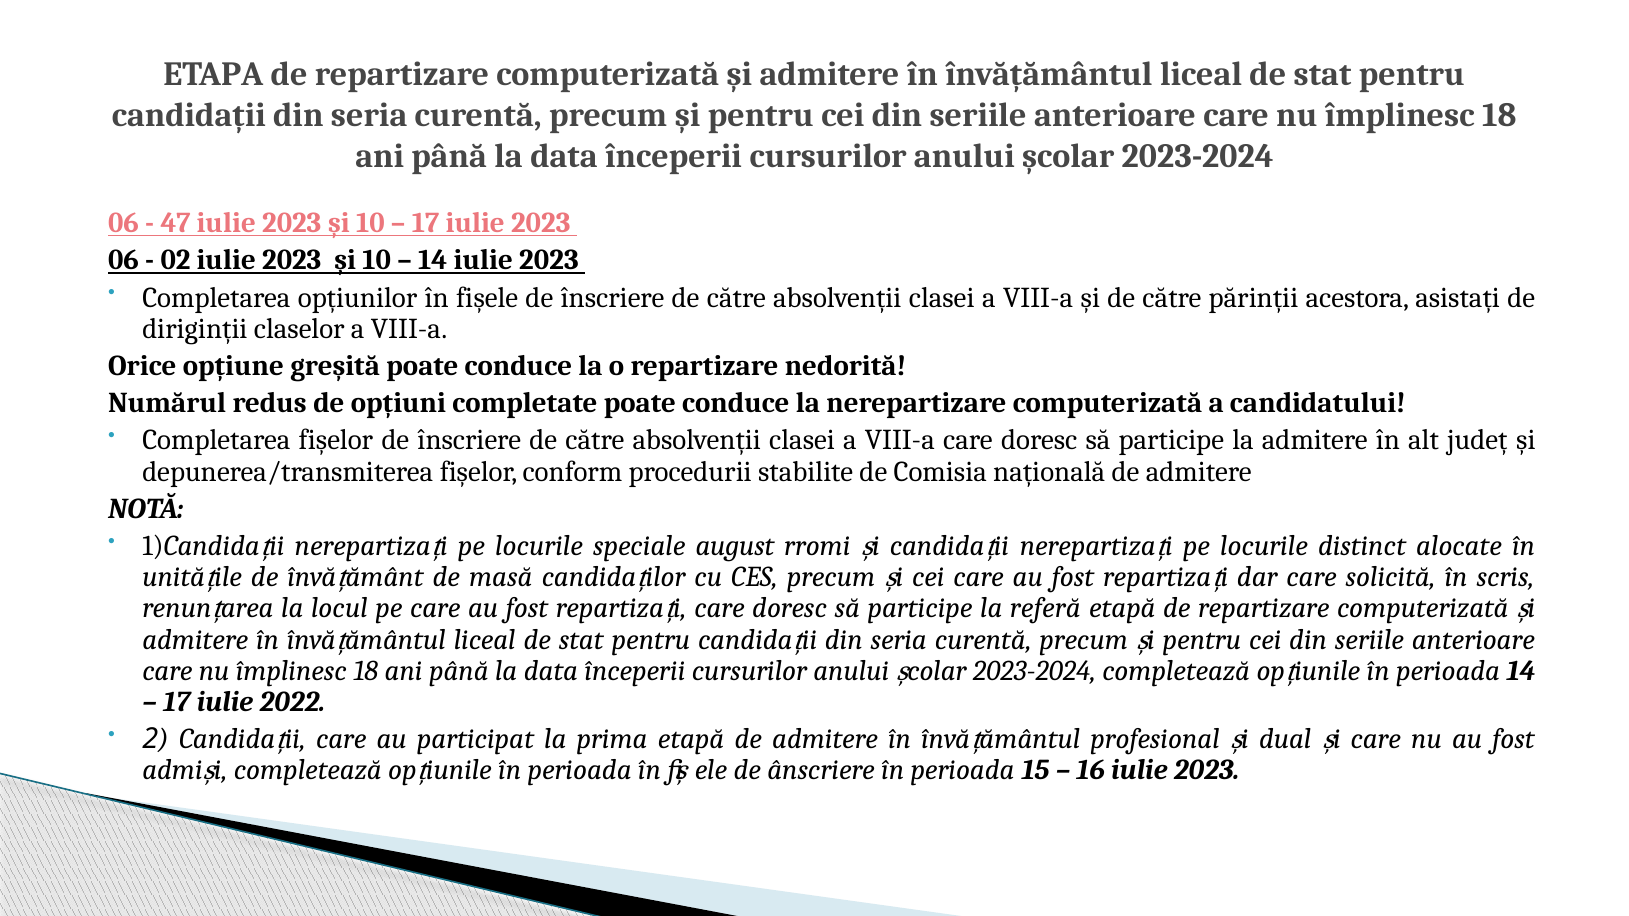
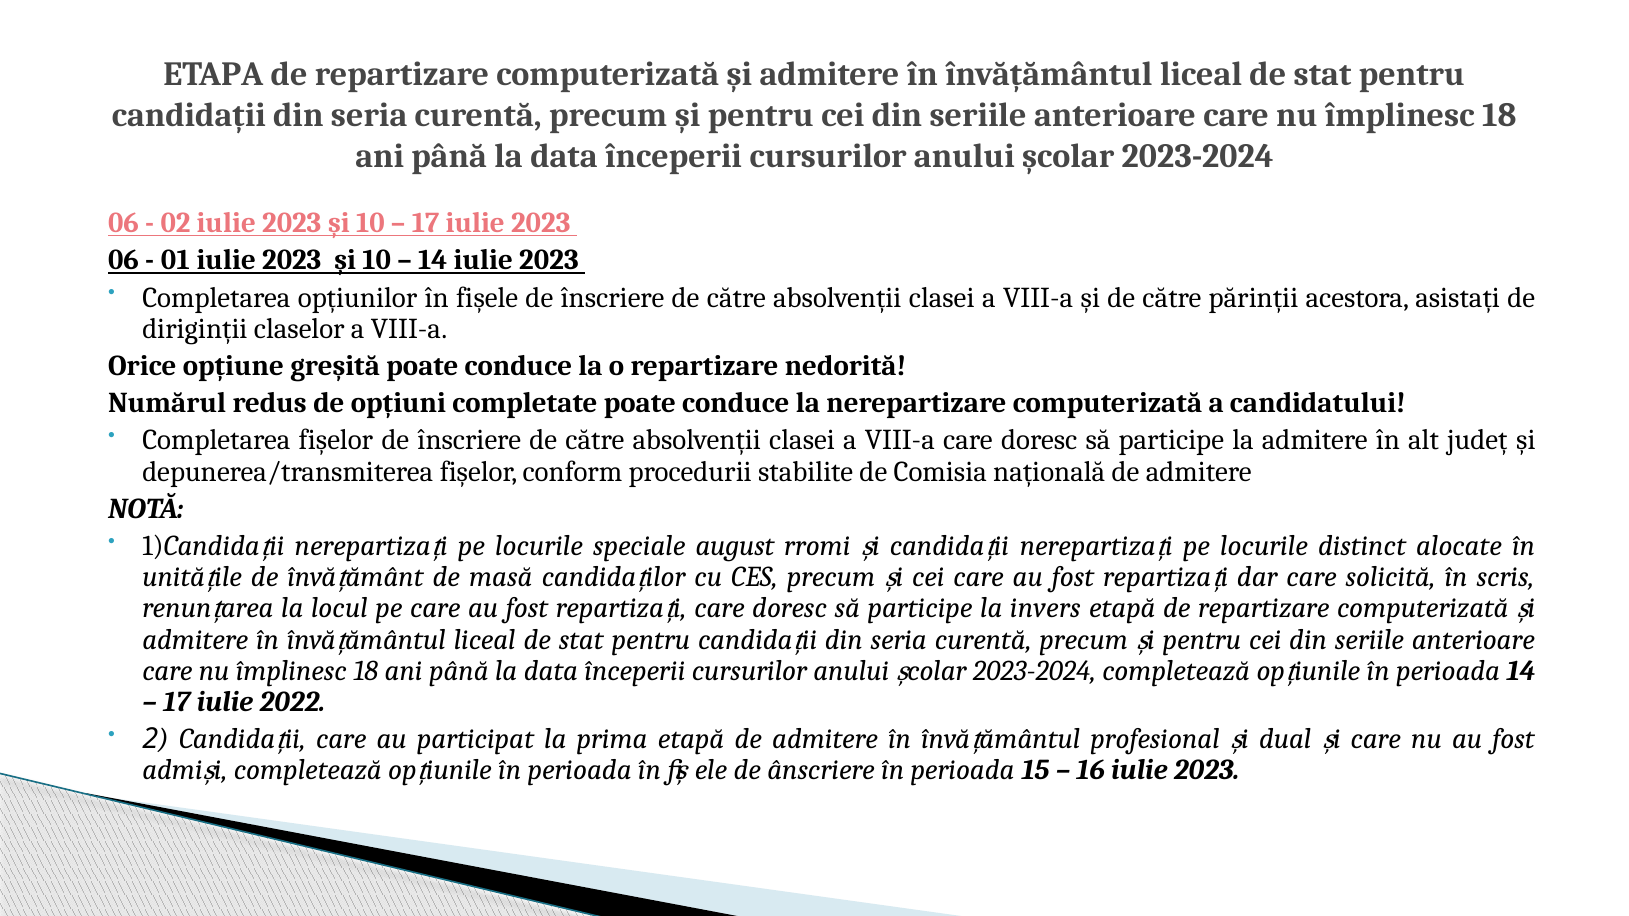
47: 47 -> 02 (176, 223)
02: 02 -> 01 (175, 261)
referă: referă -> invers (1045, 609)
